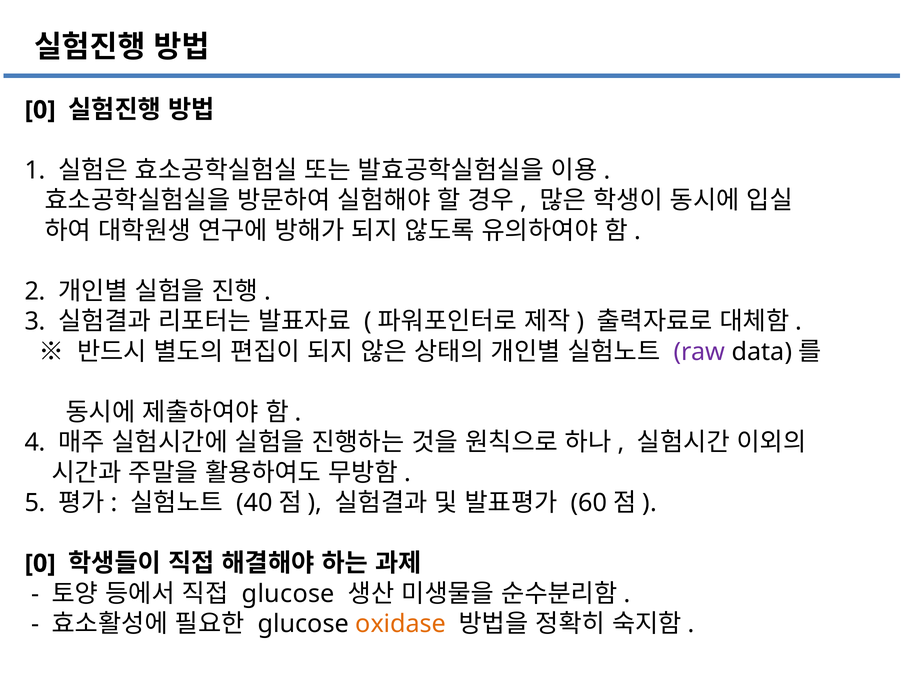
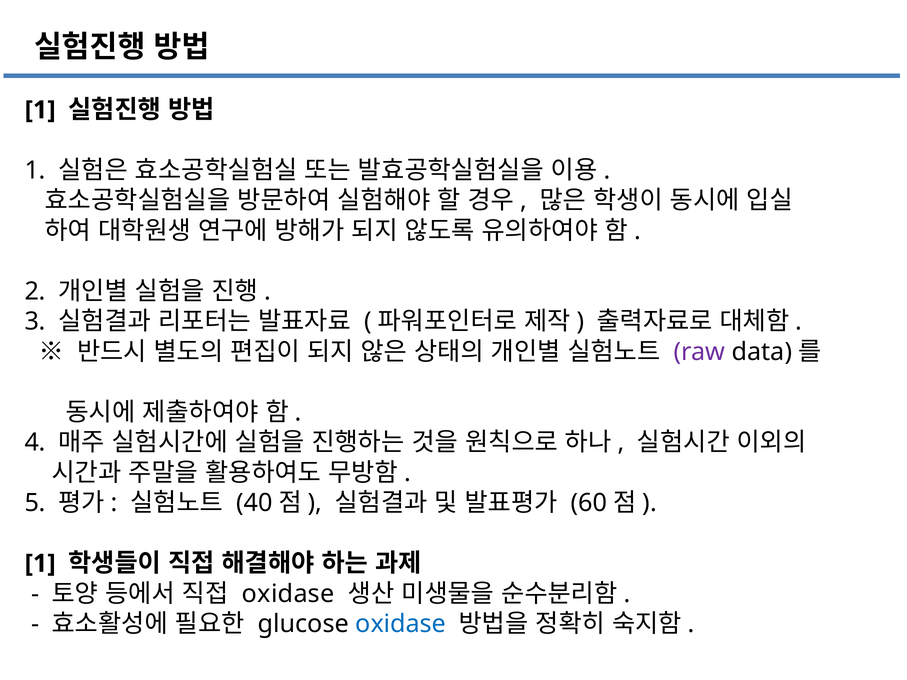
0: 0 -> 1 (40, 110)
0: 0 -> 1 (40, 564)
glucose: glucose -> oxidase (288, 594)
oxidase colour: orange -> blue (401, 624)
